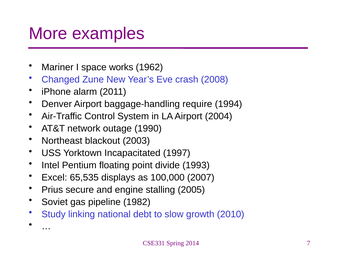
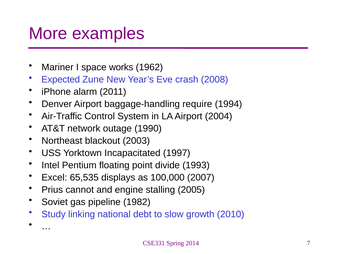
Changed: Changed -> Expected (61, 80)
secure: secure -> cannot (80, 190)
